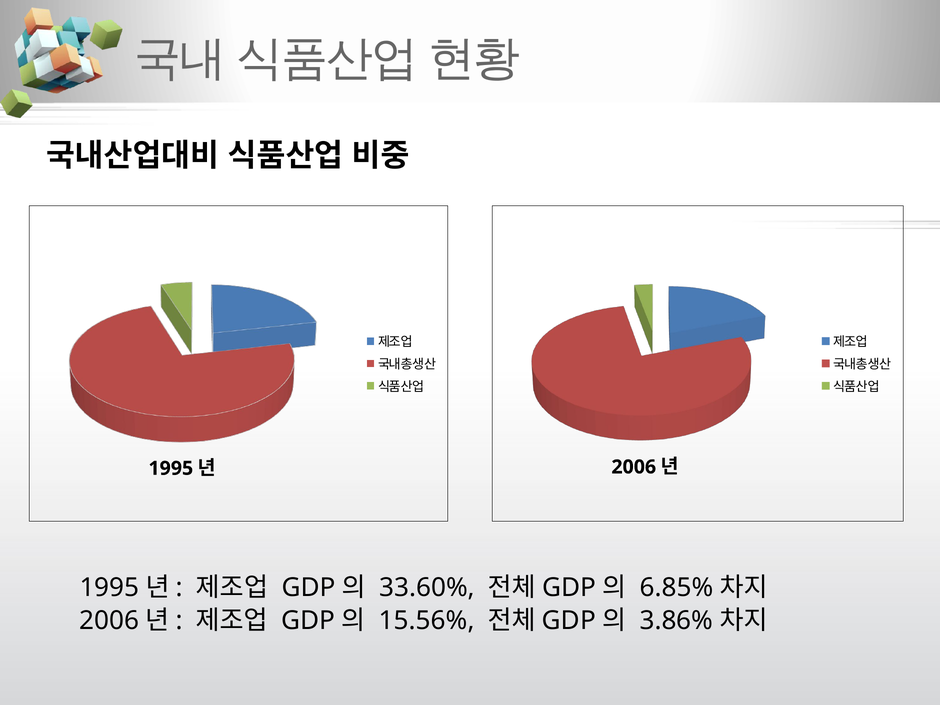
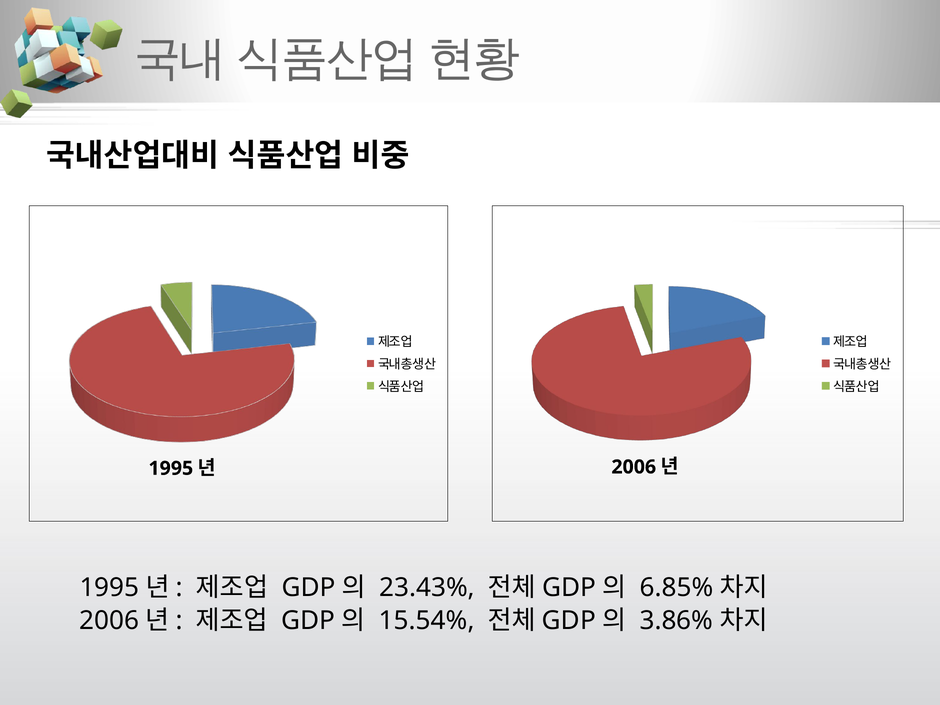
33.60%: 33.60% -> 23.43% (427, 588)
15.56%: 15.56% -> 15.54% (427, 620)
